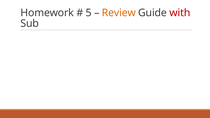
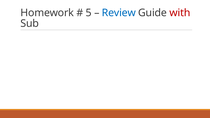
Review colour: orange -> blue (119, 13)
